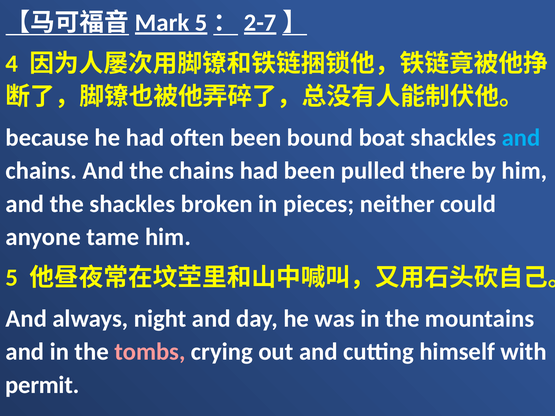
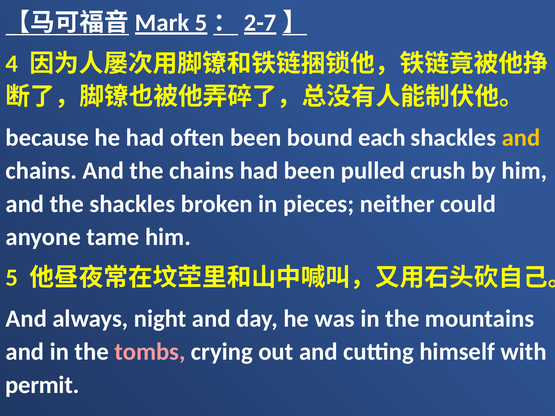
boat: boat -> each (382, 138)
and colour: light blue -> yellow (521, 138)
there: there -> crush (438, 171)
